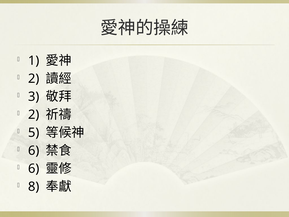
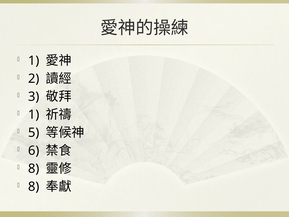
2: 2 -> 1 (34, 115)
6: 6 -> 8 (34, 169)
